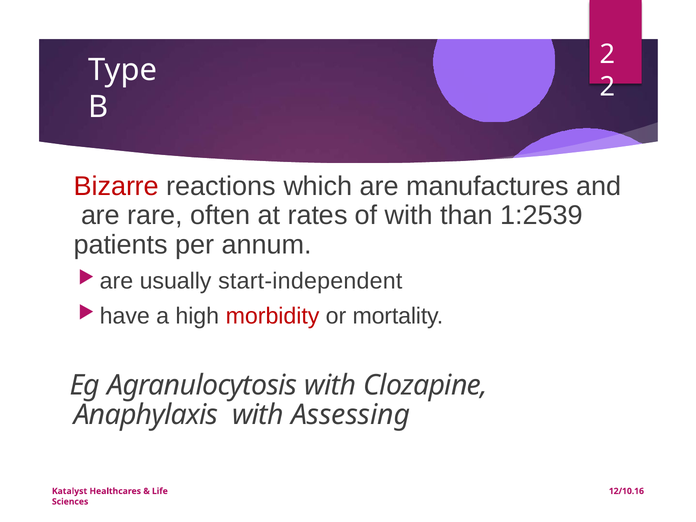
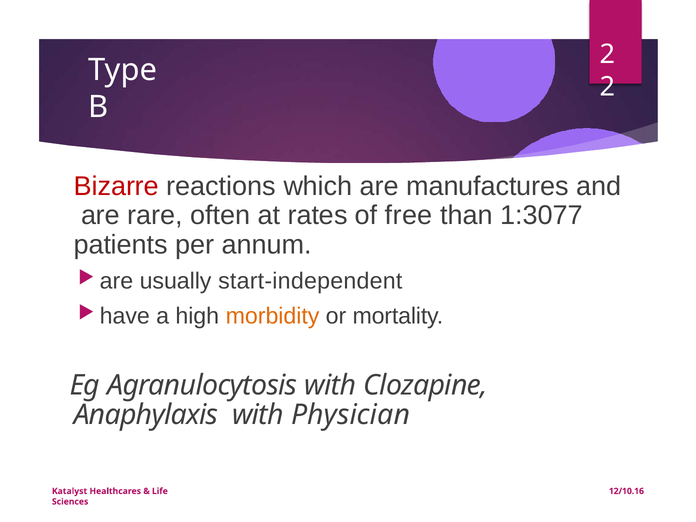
of with: with -> free (409, 215)
1:2539: 1:2539 -> 1:3077 (542, 215)
morbidity colour: red -> orange (273, 316)
Assessing: Assessing -> Physician (351, 415)
